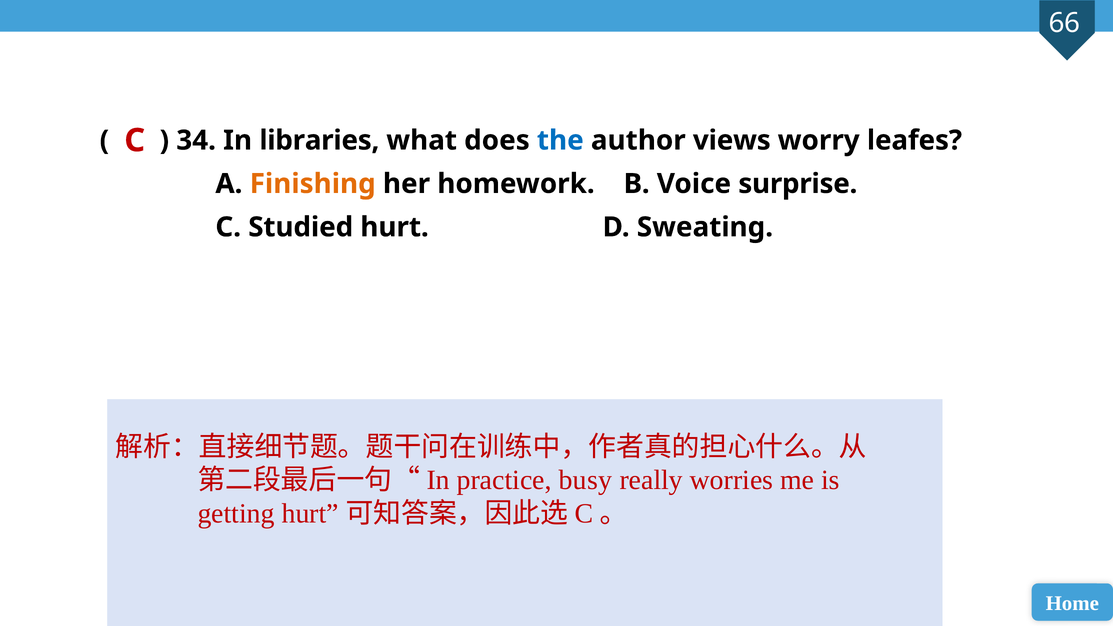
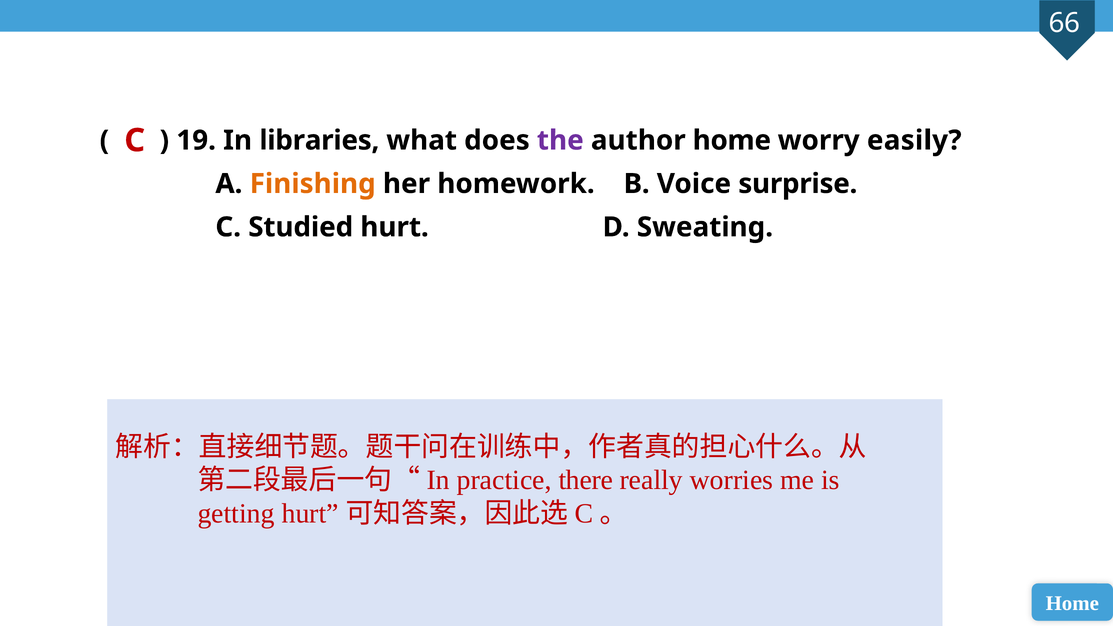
34: 34 -> 19 (196, 140)
the colour: blue -> purple (560, 140)
author views: views -> home (732, 140)
leafes: leafes -> easily (914, 140)
busy: busy -> there (586, 480)
